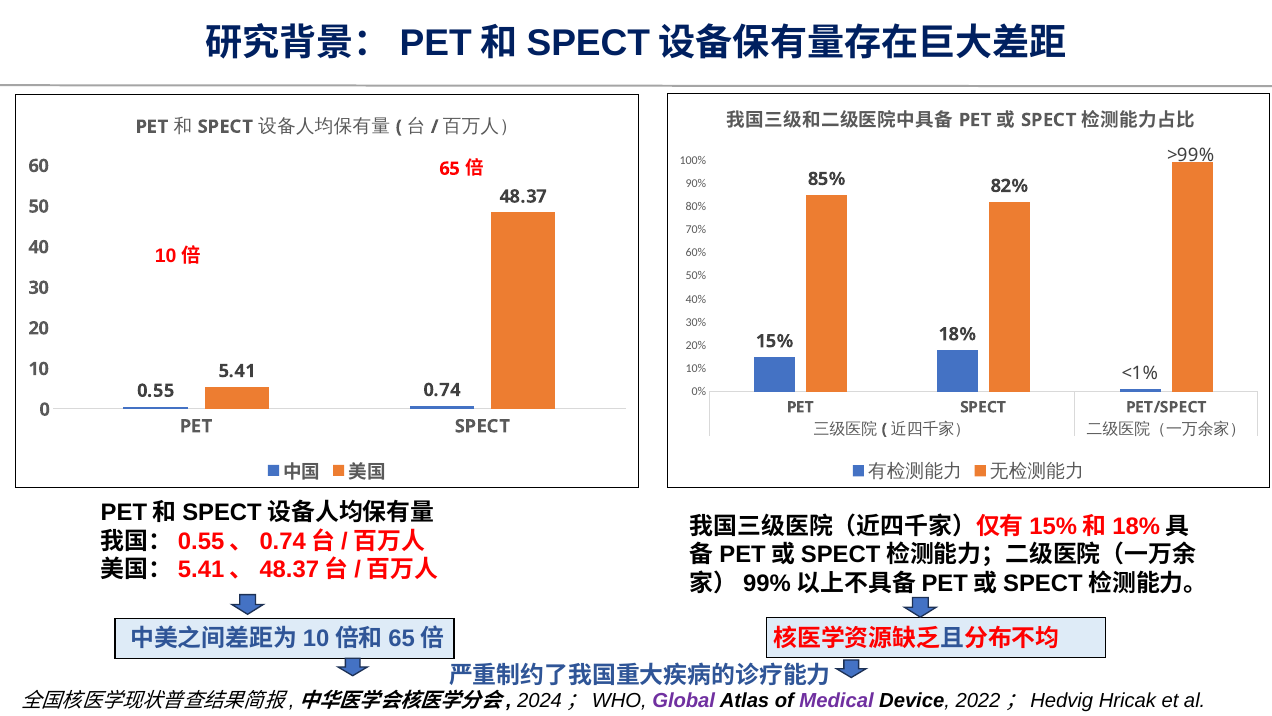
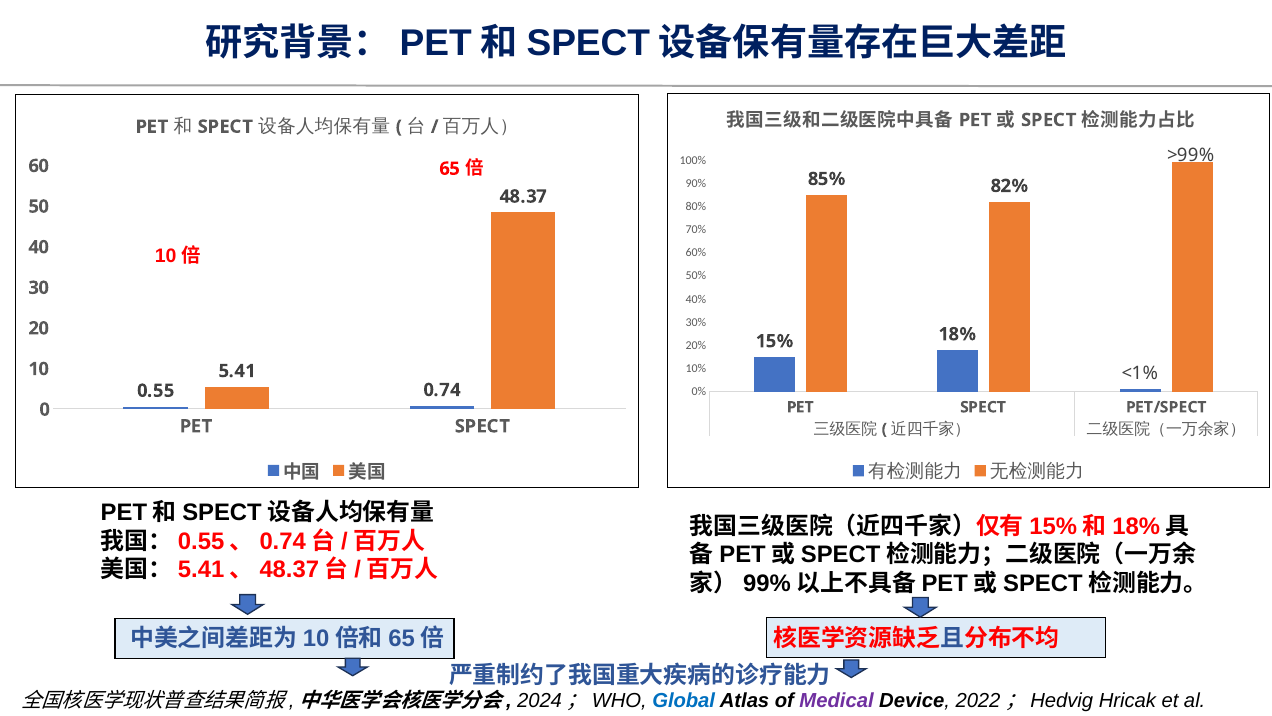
Global colour: purple -> blue (684, 700)
